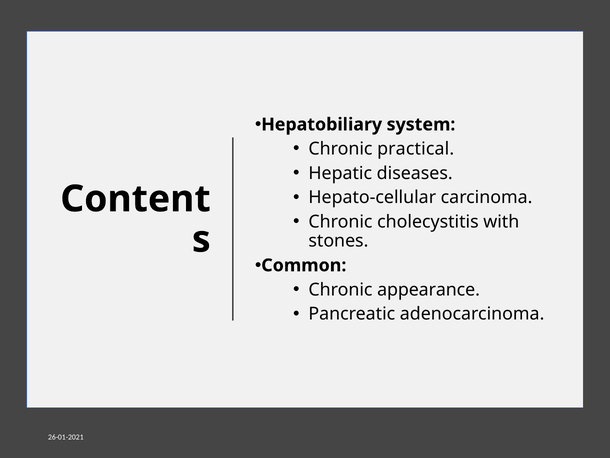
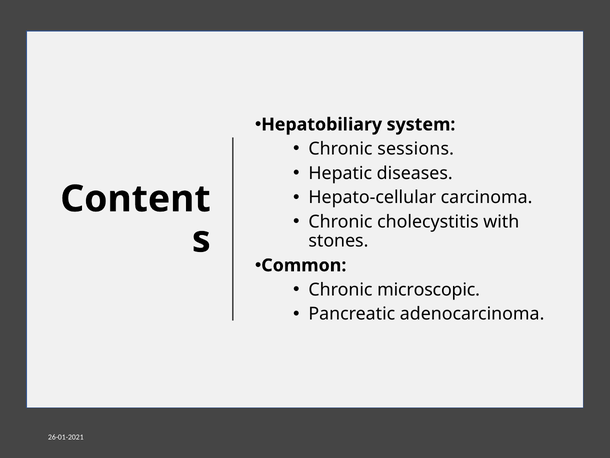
practical: practical -> sessions (416, 149)
appearance: appearance -> microscopic (429, 289)
